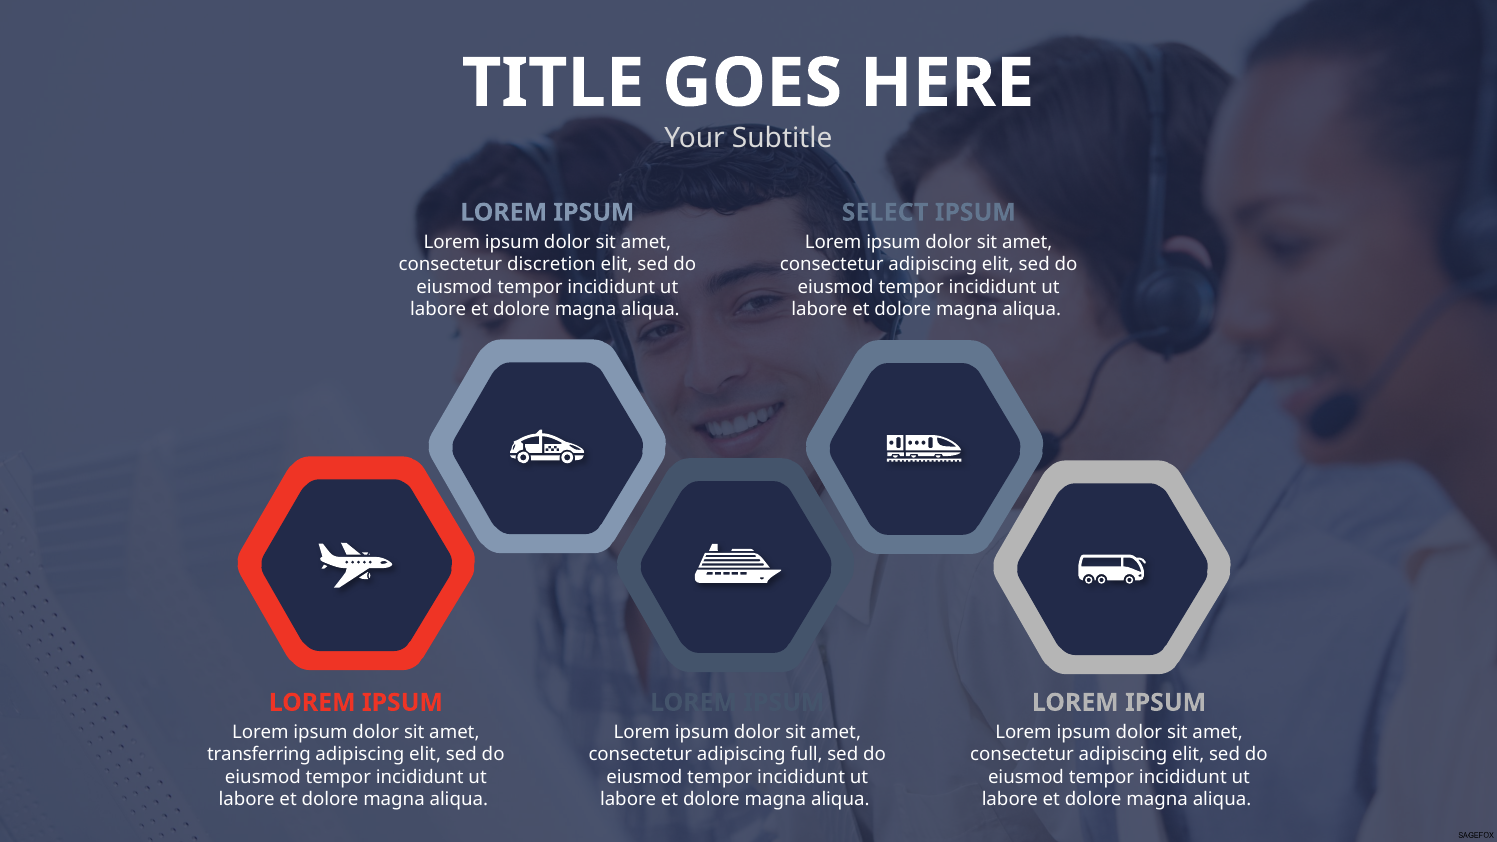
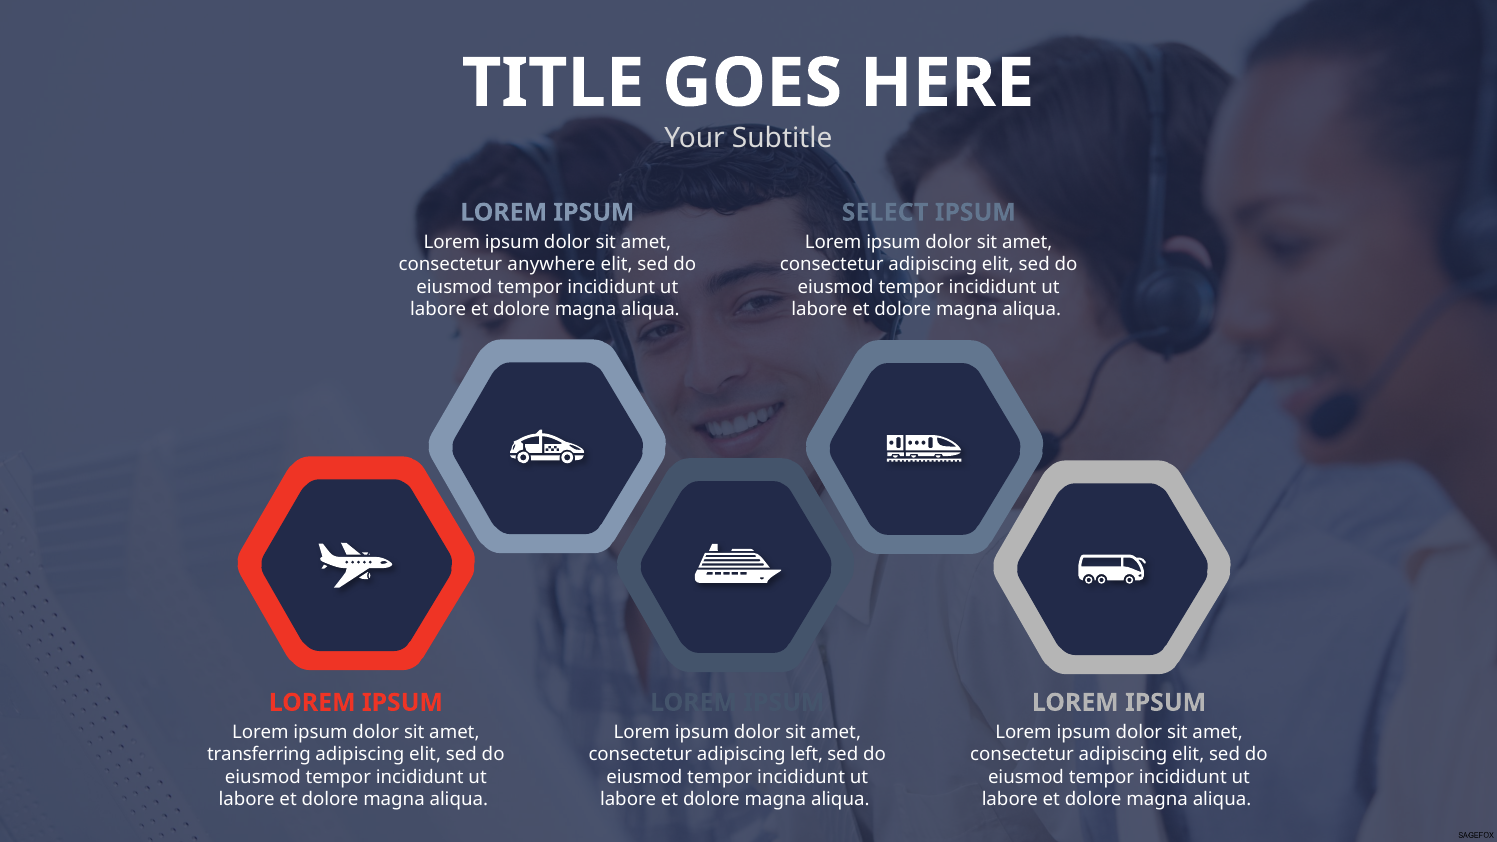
discretion: discretion -> anywhere (551, 264)
full: full -> left (807, 755)
